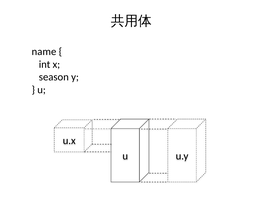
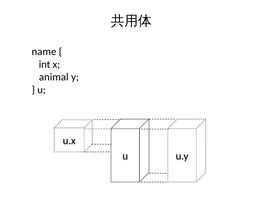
season: season -> animal (54, 77)
